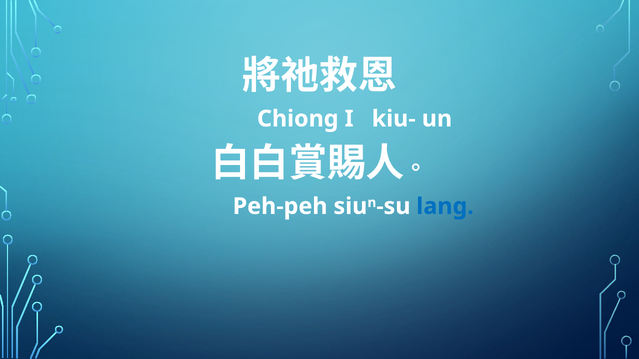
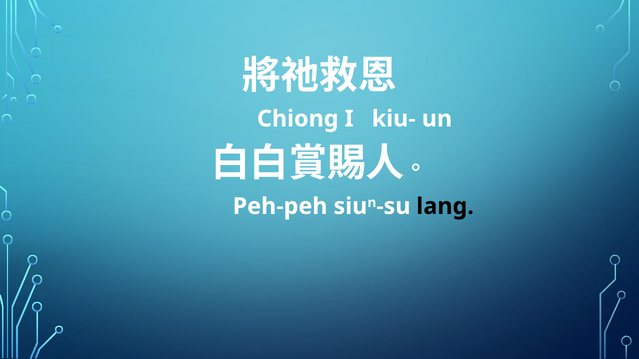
lang colour: blue -> black (445, 207)
